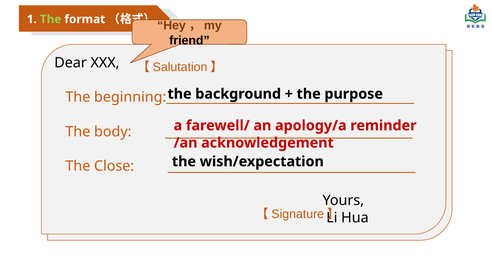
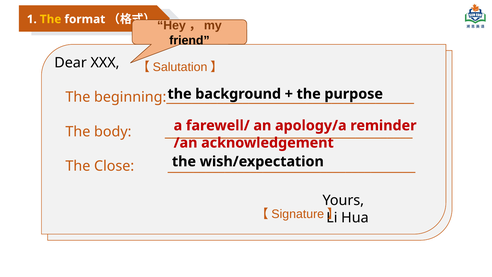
The colour: light green -> yellow (51, 19)
